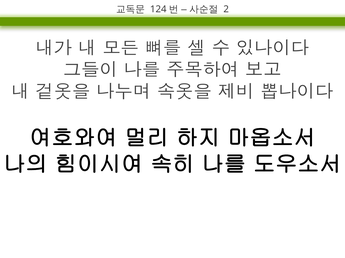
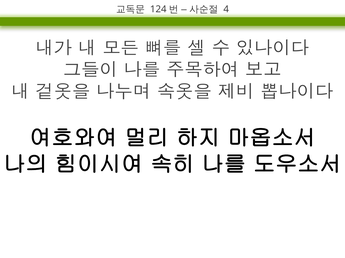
2: 2 -> 4 (226, 9)
